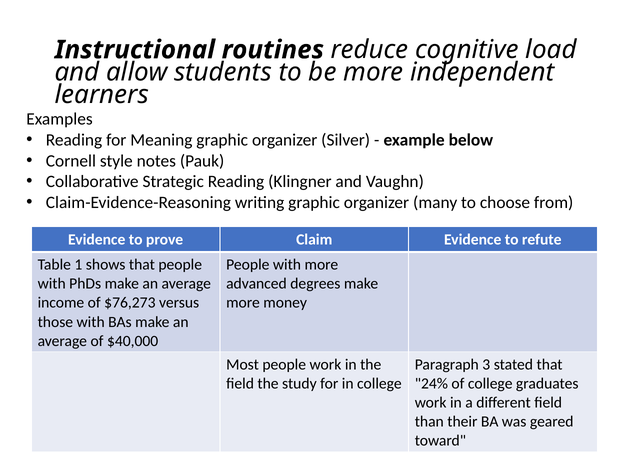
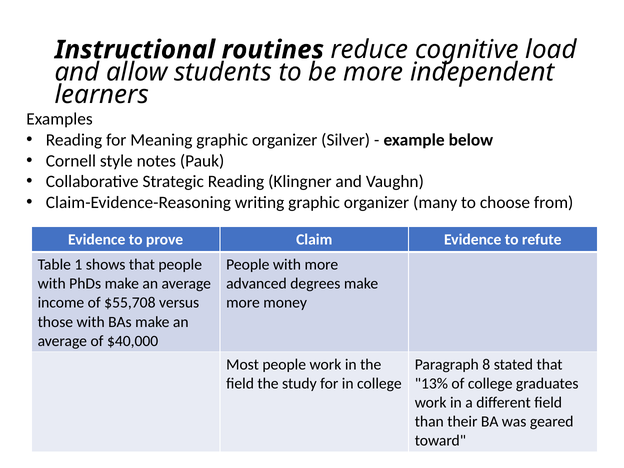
$76,273: $76,273 -> $55,708 (130, 303)
3: 3 -> 8 (486, 365)
24%: 24% -> 13% (431, 384)
